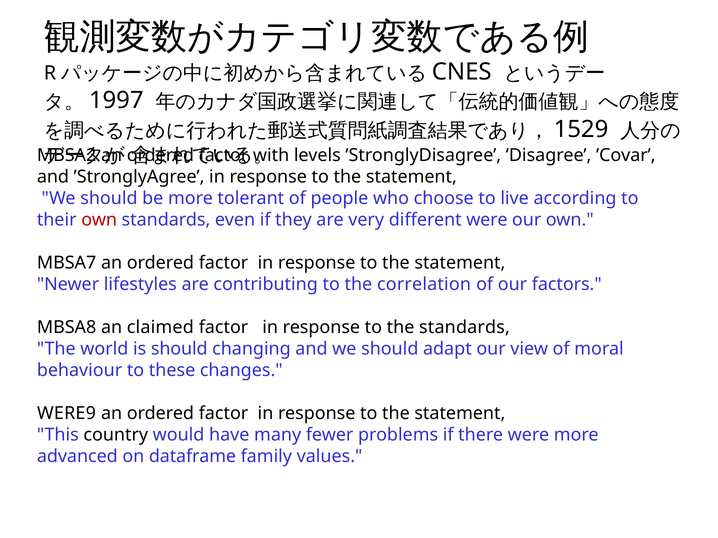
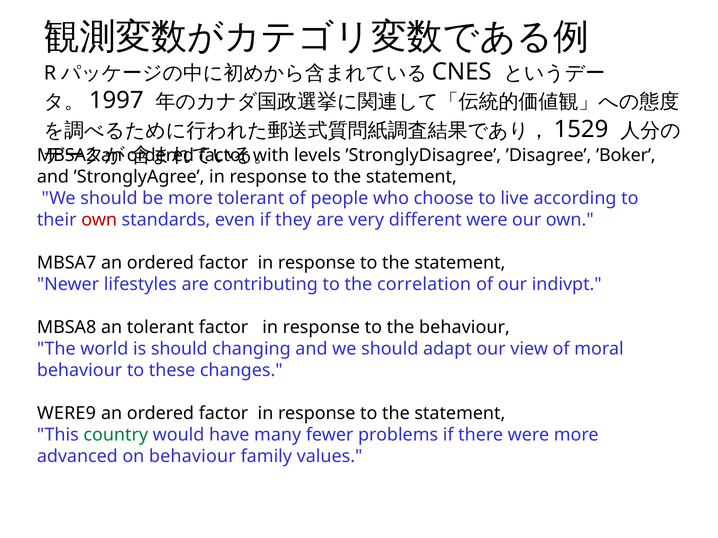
’Covar: ’Covar -> ’Boker (626, 155)
factors: factors -> indivpt (567, 285)
an claimed: claimed -> tolerant (160, 328)
the standards: standards -> behaviour (465, 328)
country colour: black -> green (116, 435)
on dataframe: dataframe -> behaviour (192, 457)
